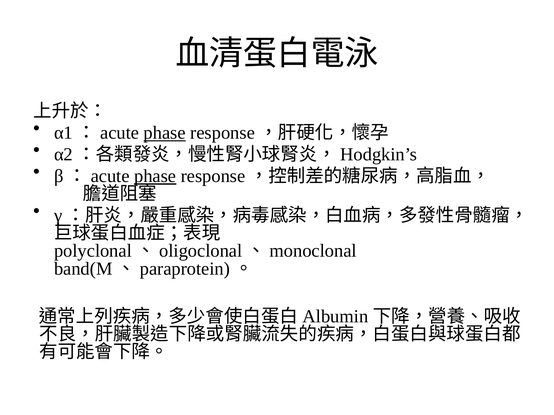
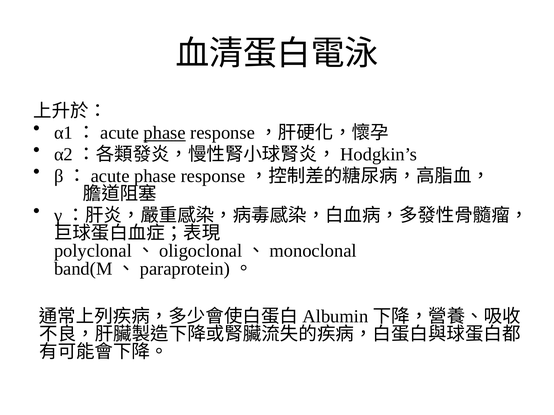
phase underline: present -> none (155, 176)
